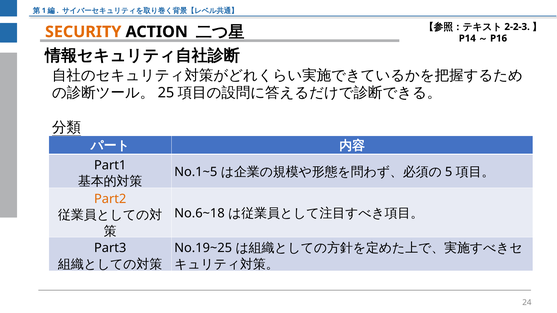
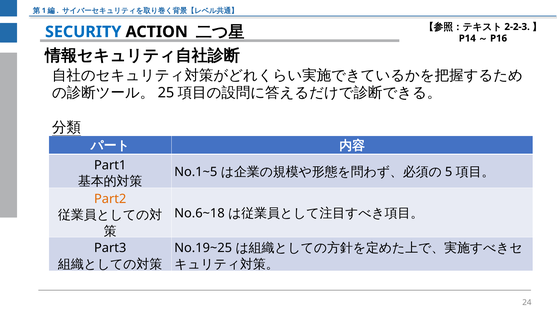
SECURITY colour: orange -> blue (83, 32)
